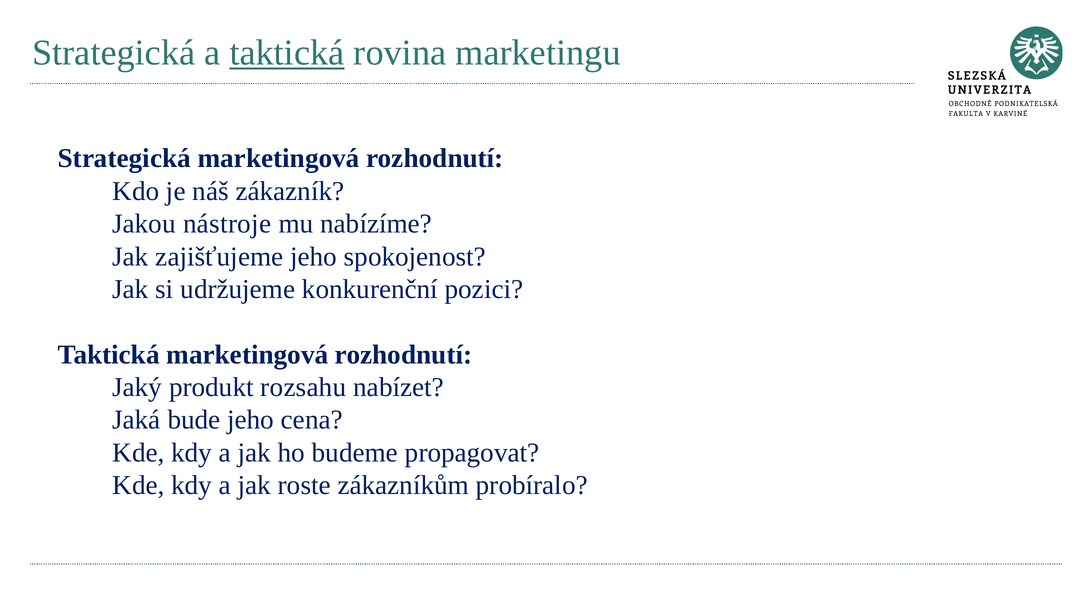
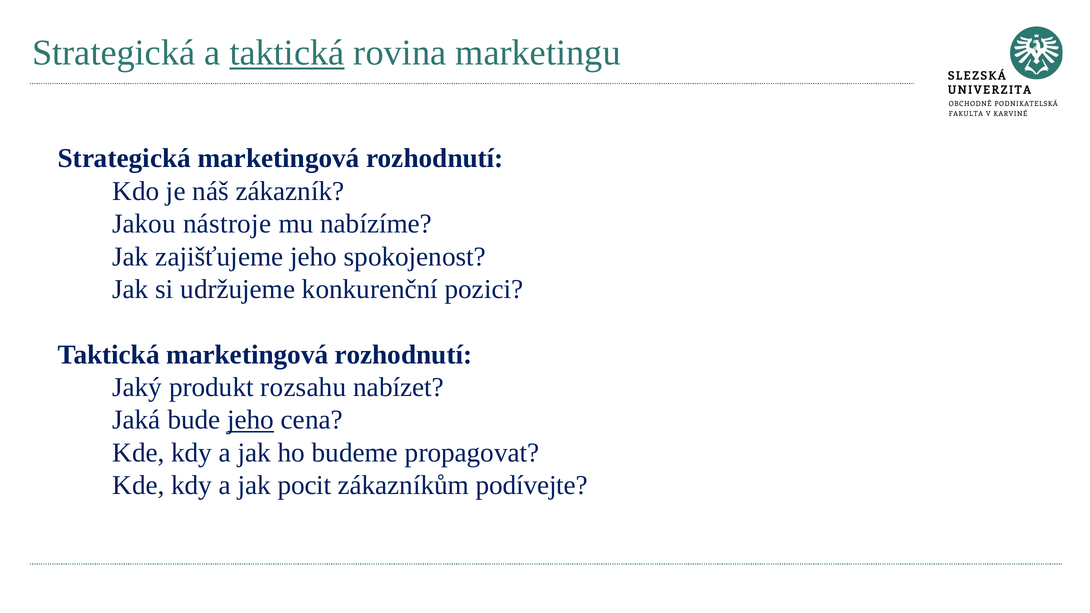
jeho underline: none -> present (251, 420)
roste: roste -> pocit (304, 485)
probíralo: probíralo -> podívejte (532, 485)
